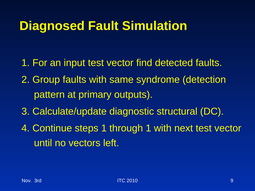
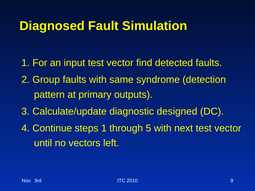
structural: structural -> designed (177, 112)
through 1: 1 -> 5 (148, 128)
